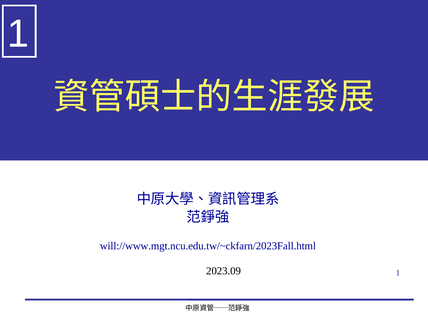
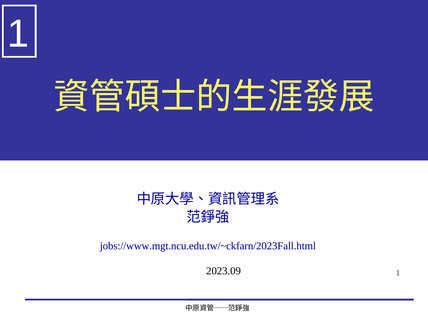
will://www.mgt.ncu.edu.tw/~ckfarn/2023Fall.html: will://www.mgt.ncu.edu.tw/~ckfarn/2023Fall.html -> jobs://www.mgt.ncu.edu.tw/~ckfarn/2023Fall.html (208, 246)
